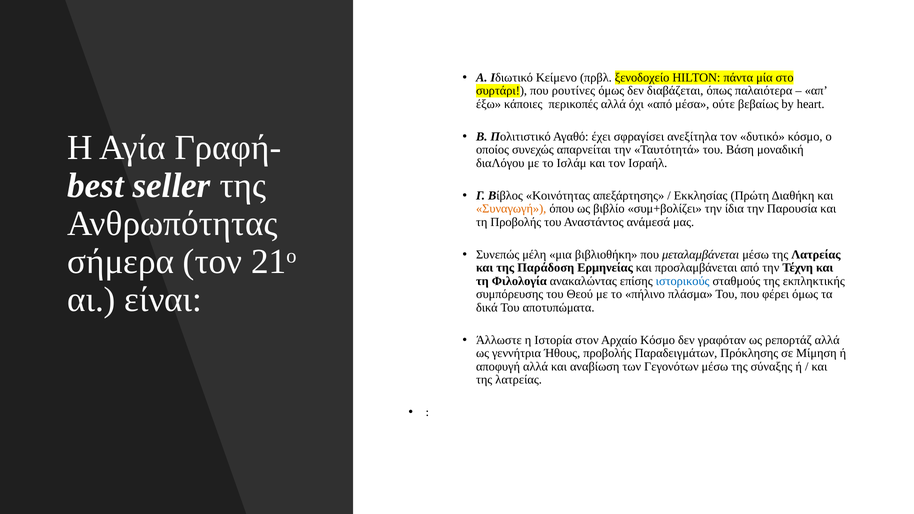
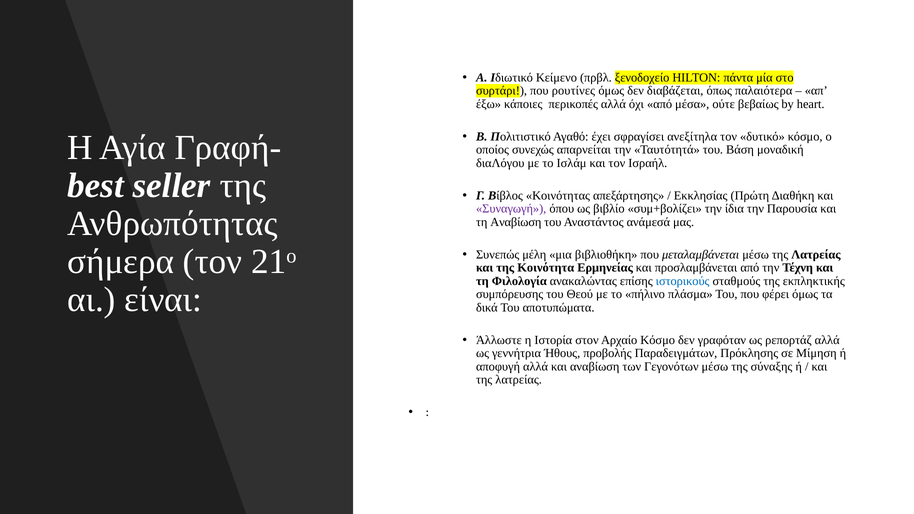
Συναγωγή colour: orange -> purple (511, 209)
τη Προβολής: Προβολής -> Αναβίωση (516, 222)
Παράδοση: Παράδοση -> Κοινότητα (546, 268)
